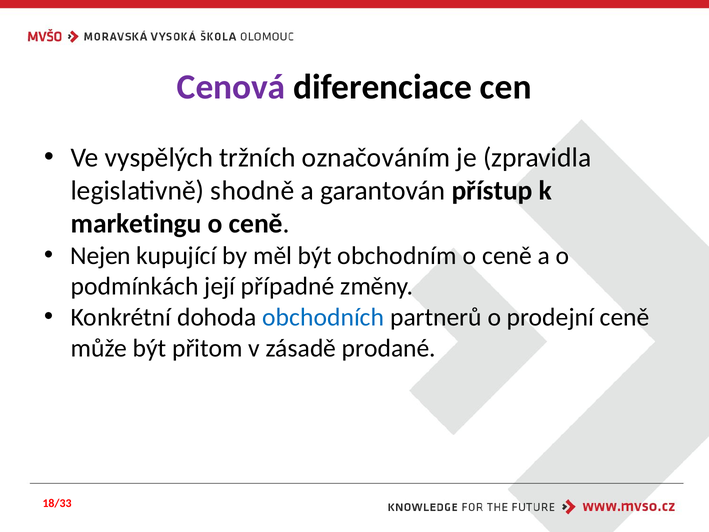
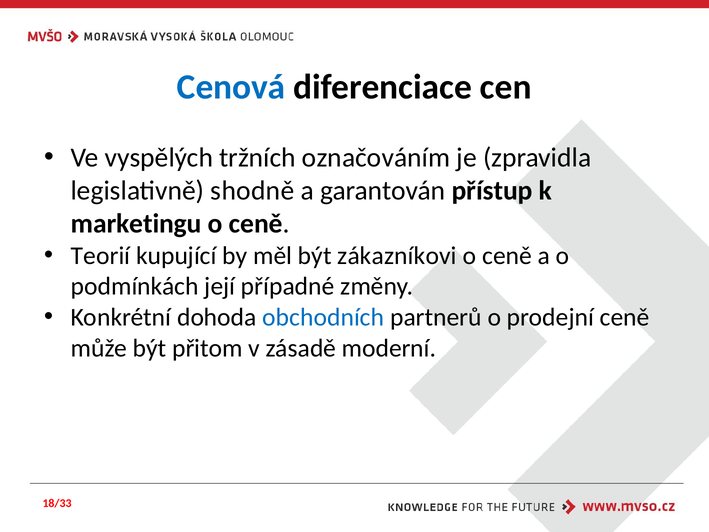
Cenová colour: purple -> blue (231, 87)
Nejen: Nejen -> Teorií (101, 256)
obchodním: obchodním -> zákazníkovi (397, 256)
prodané: prodané -> moderní (389, 348)
